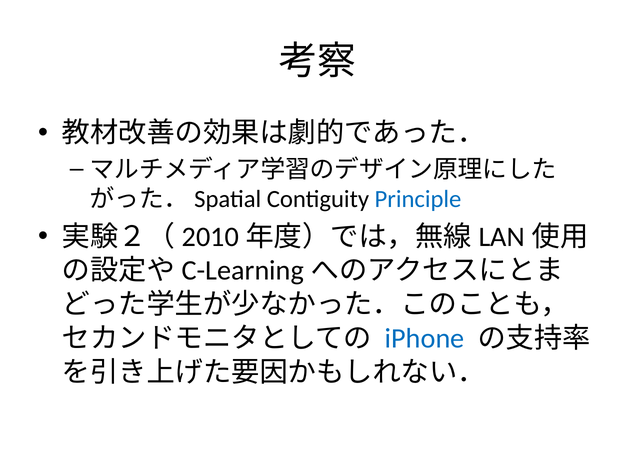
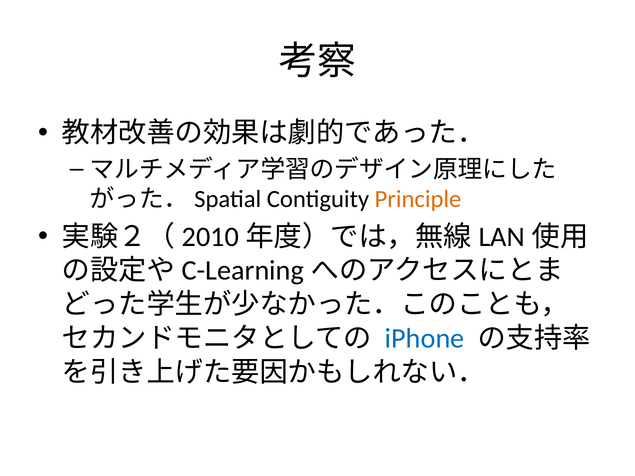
Principle colour: blue -> orange (418, 199)
